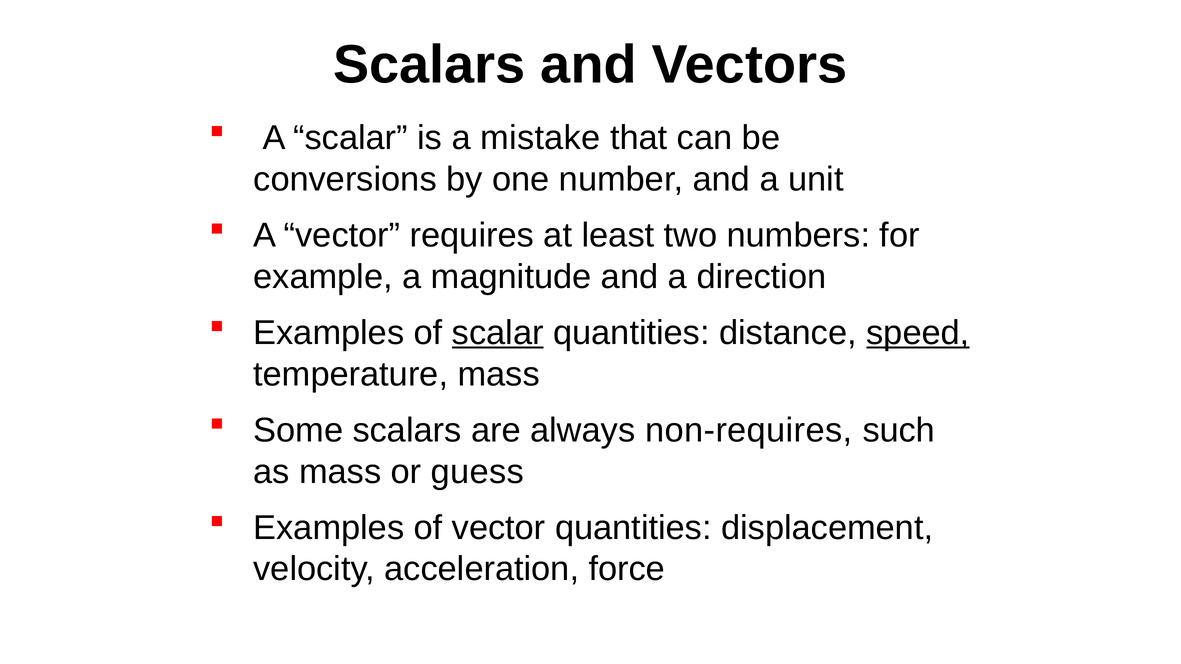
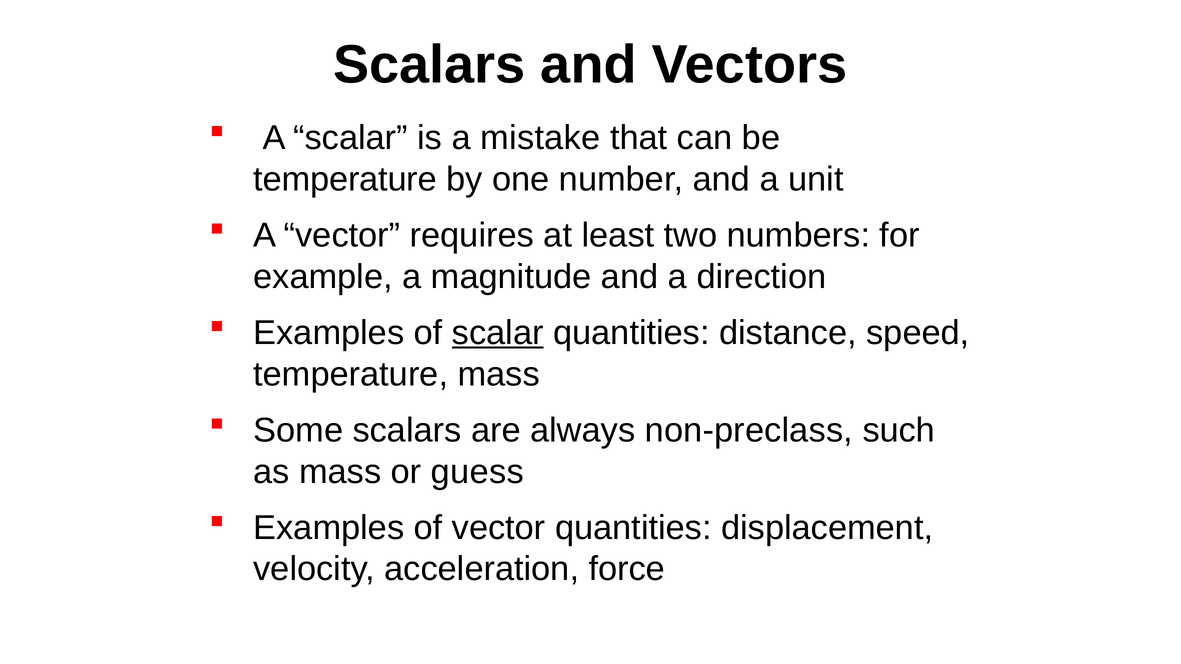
conversions: conversions -> temperature (345, 179)
speed underline: present -> none (918, 333)
non-requires: non-requires -> non-preclass (749, 431)
